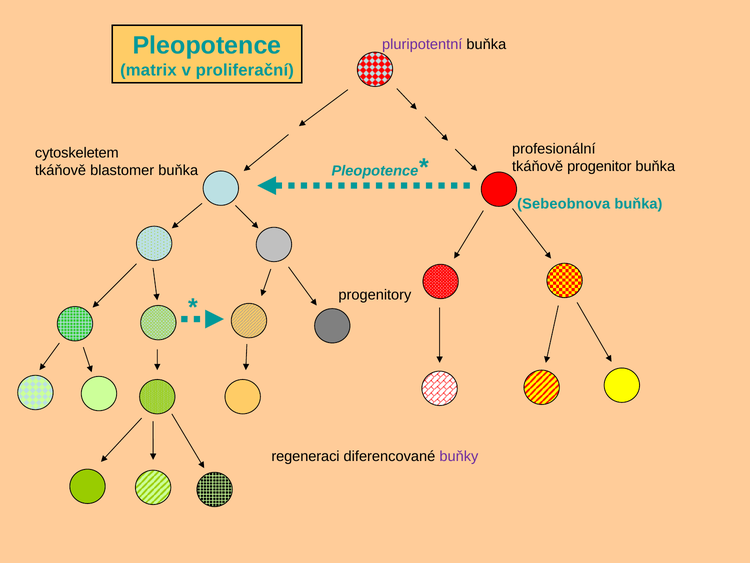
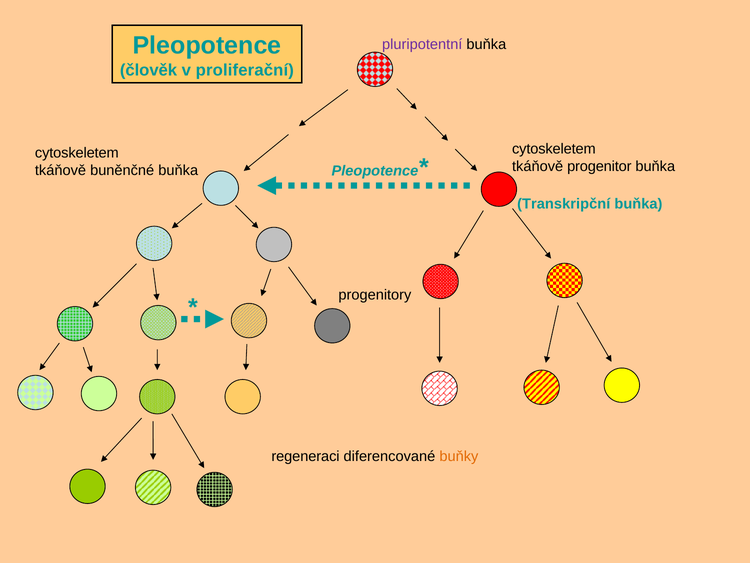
matrix: matrix -> člověk (149, 70)
profesionální: profesionální -> cytoskeletem (554, 149)
blastomer: blastomer -> buněnčné (122, 170)
Sebeobnova: Sebeobnova -> Transkripční (564, 204)
buňky colour: purple -> orange (459, 456)
